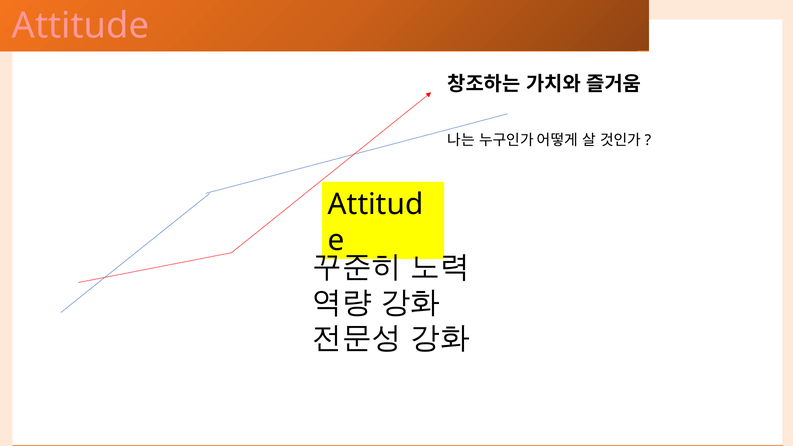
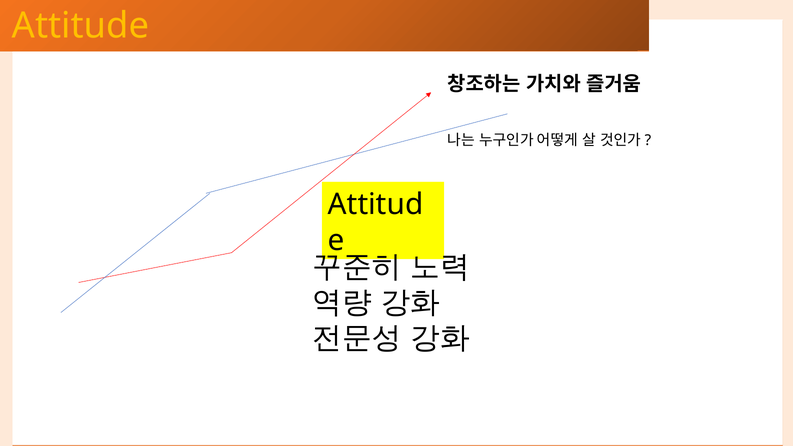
Attitude colour: pink -> yellow (81, 26)
